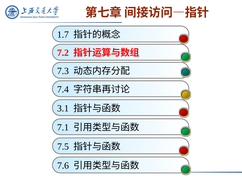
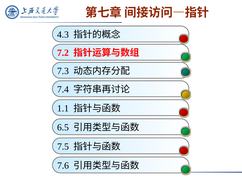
1.7: 1.7 -> 4.3 (63, 35)
3.1: 3.1 -> 1.1 (63, 108)
7.1: 7.1 -> 6.5 (63, 127)
